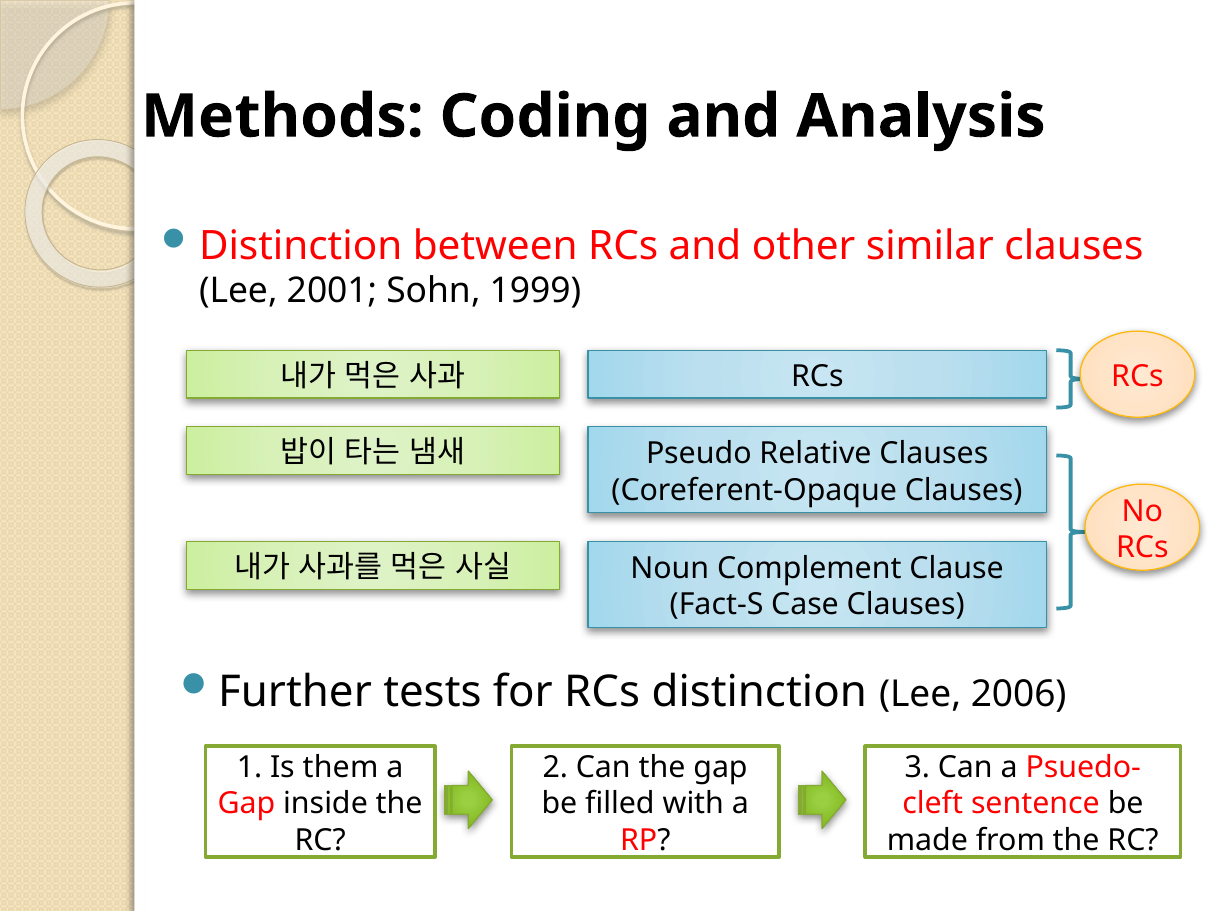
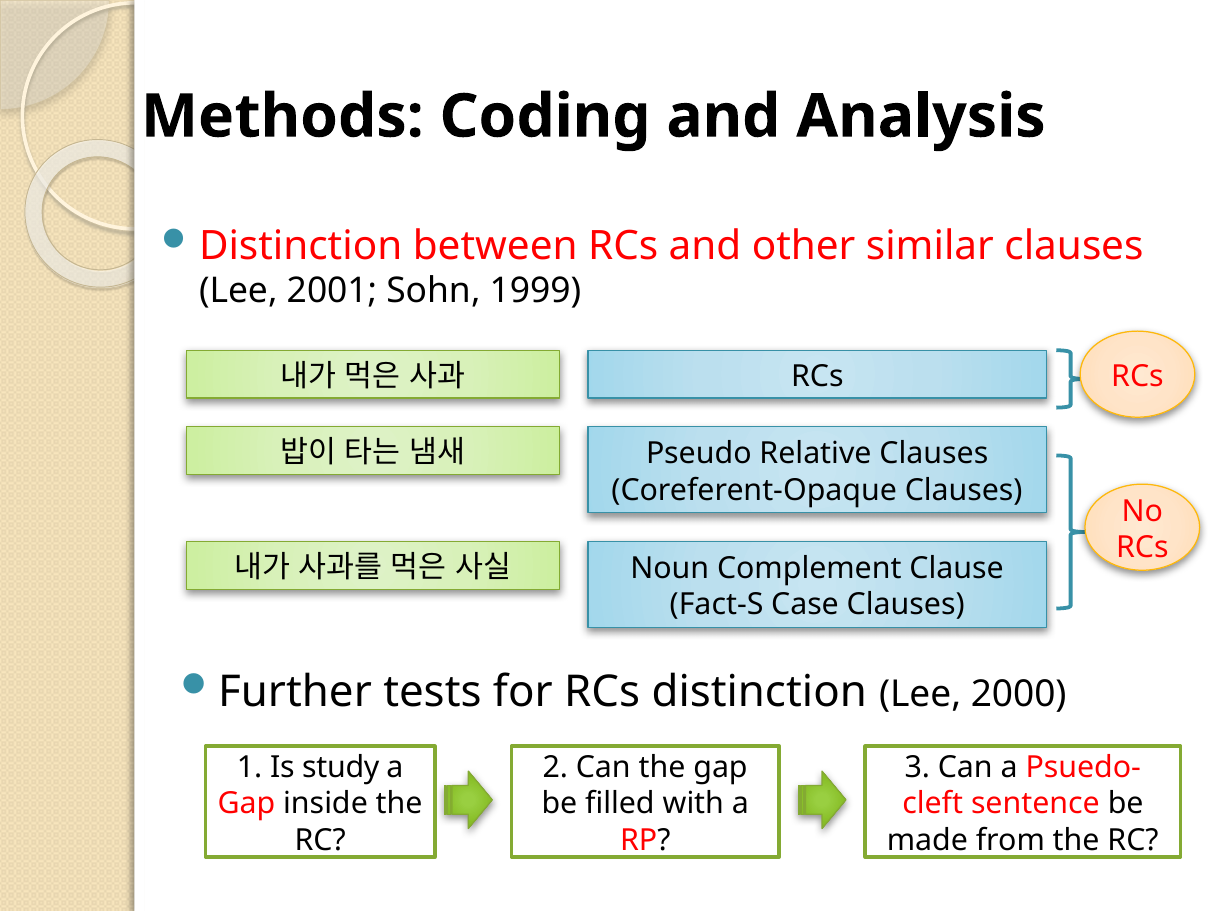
2006: 2006 -> 2000 (1019, 694)
them: them -> study (341, 767)
